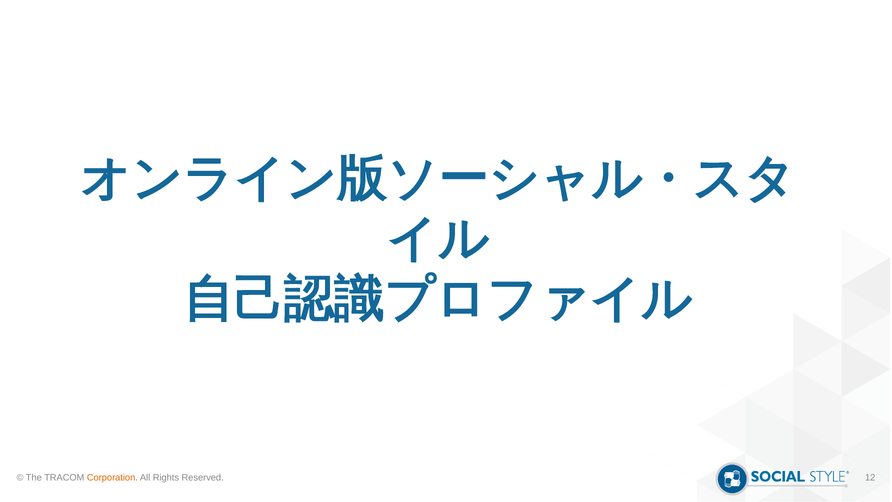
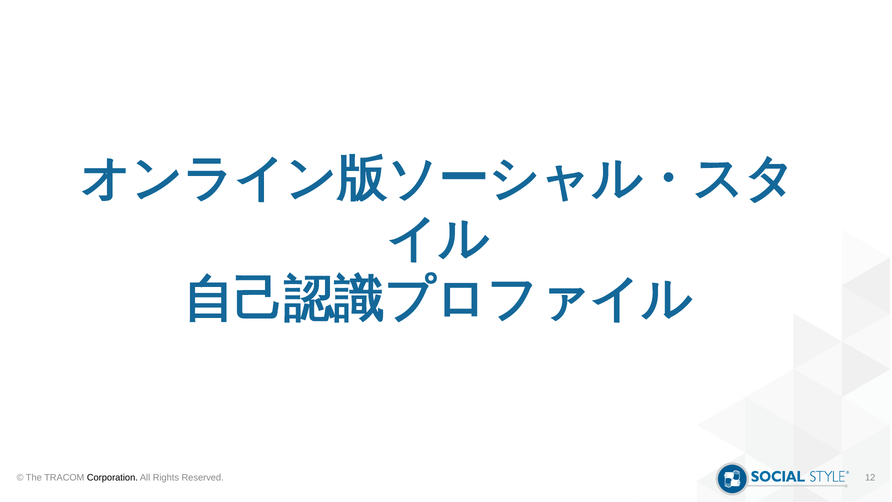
Corporation colour: orange -> black (112, 477)
